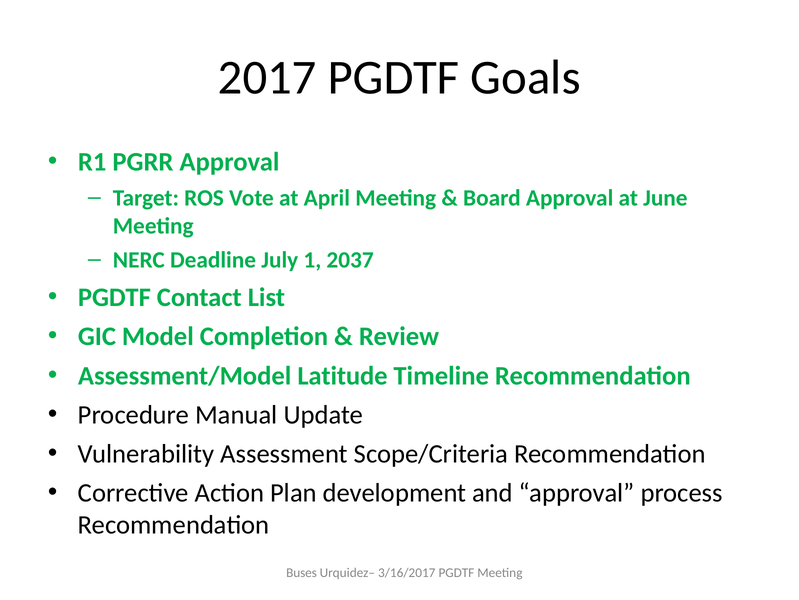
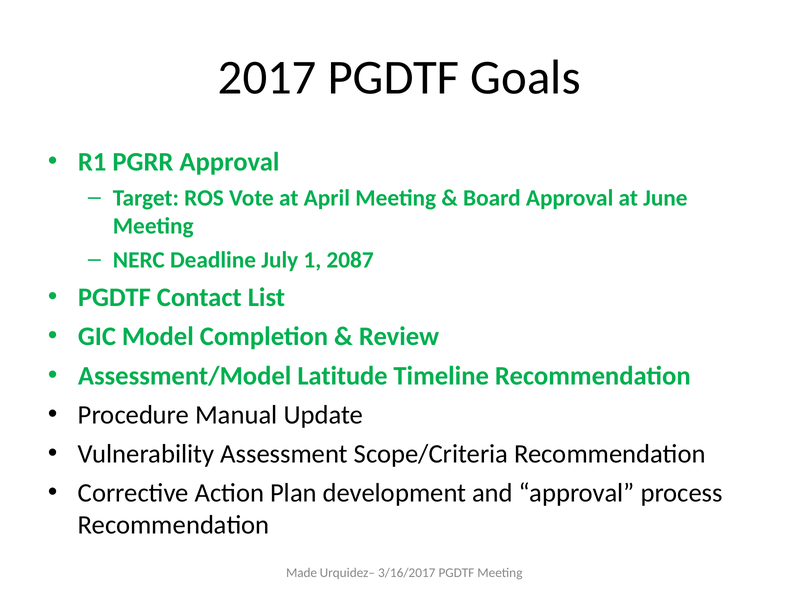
2037: 2037 -> 2087 (350, 260)
Buses: Buses -> Made (302, 572)
